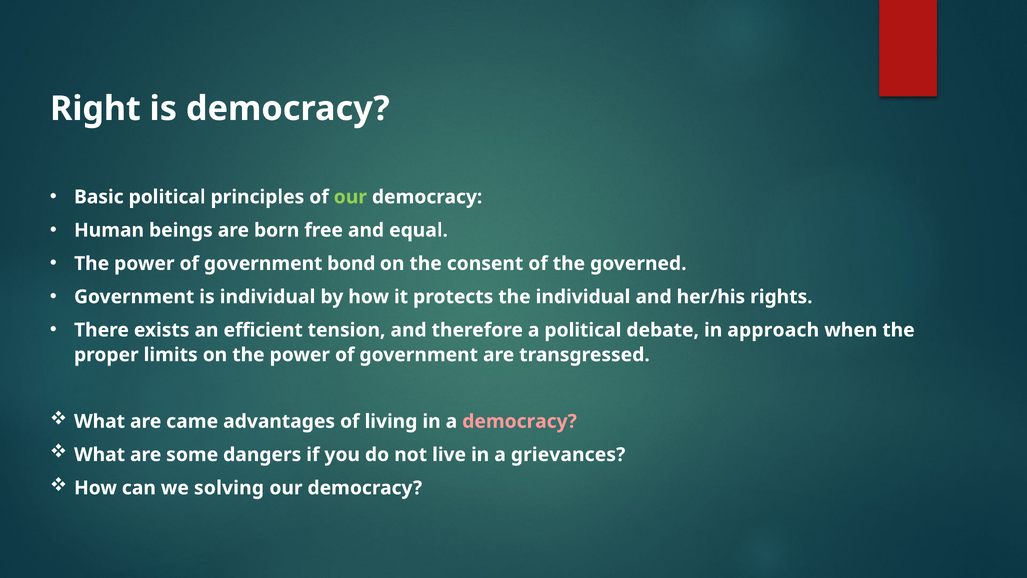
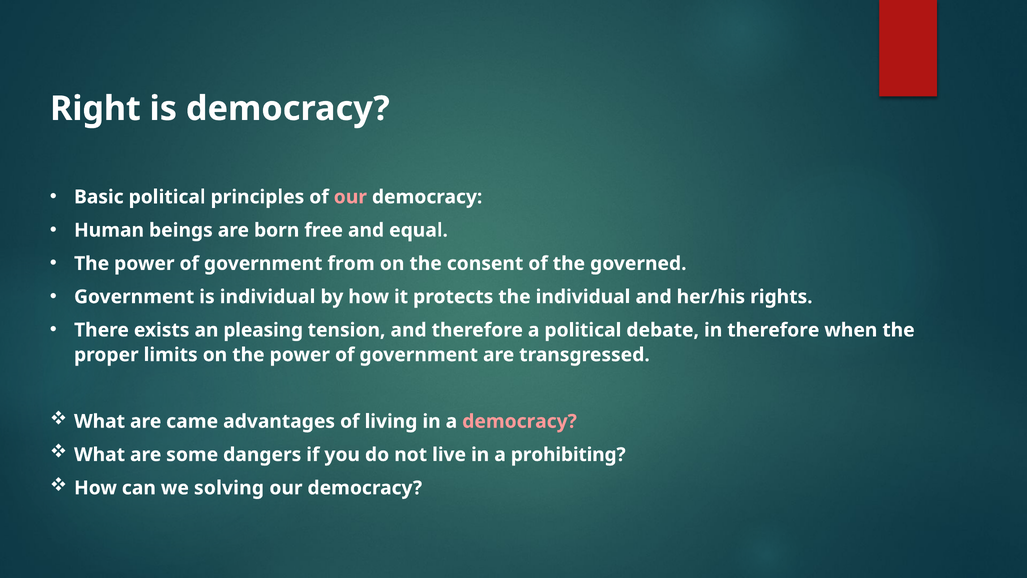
our colour: light green -> pink (350, 197)
bond: bond -> from (351, 263)
efficient: efficient -> pleasing (263, 330)
in approach: approach -> therefore (773, 330)
grievances: grievances -> prohibiting (568, 454)
